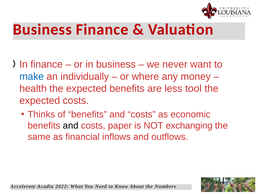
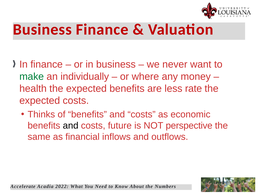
make colour: blue -> green (32, 76)
tool: tool -> rate (193, 88)
paper: paper -> future (120, 125)
exchanging: exchanging -> perspective (189, 125)
